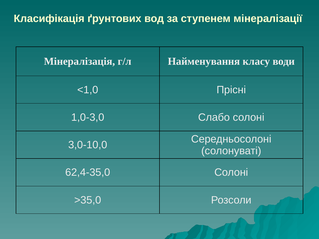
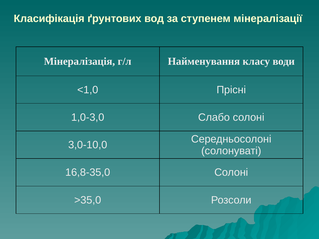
62,4-35,0: 62,4-35,0 -> 16,8-35,0 (88, 173)
